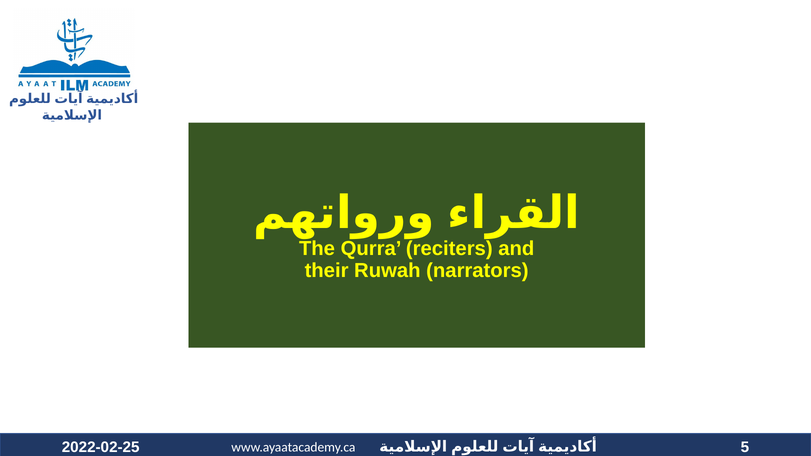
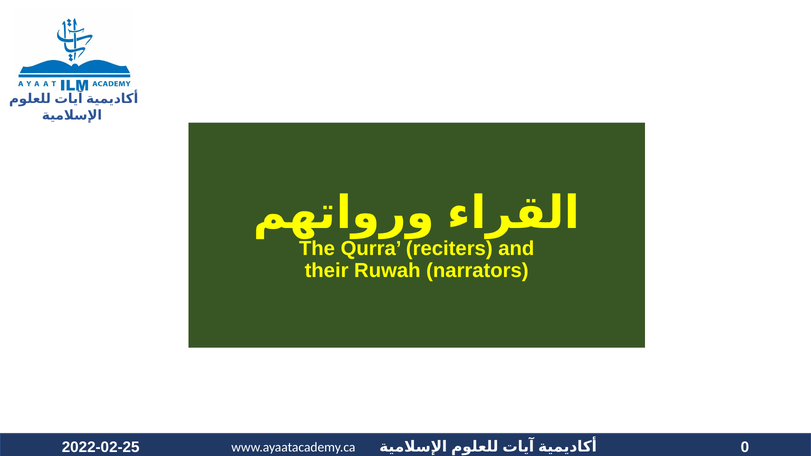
5: 5 -> 0 (745, 447)
